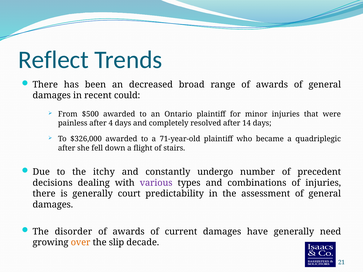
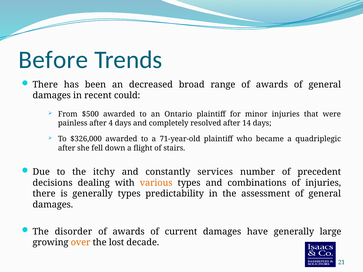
Reflect: Reflect -> Before (53, 60)
undergo: undergo -> services (215, 172)
various colour: purple -> orange (156, 183)
generally court: court -> types (129, 194)
need: need -> large (331, 232)
slip: slip -> lost (117, 243)
